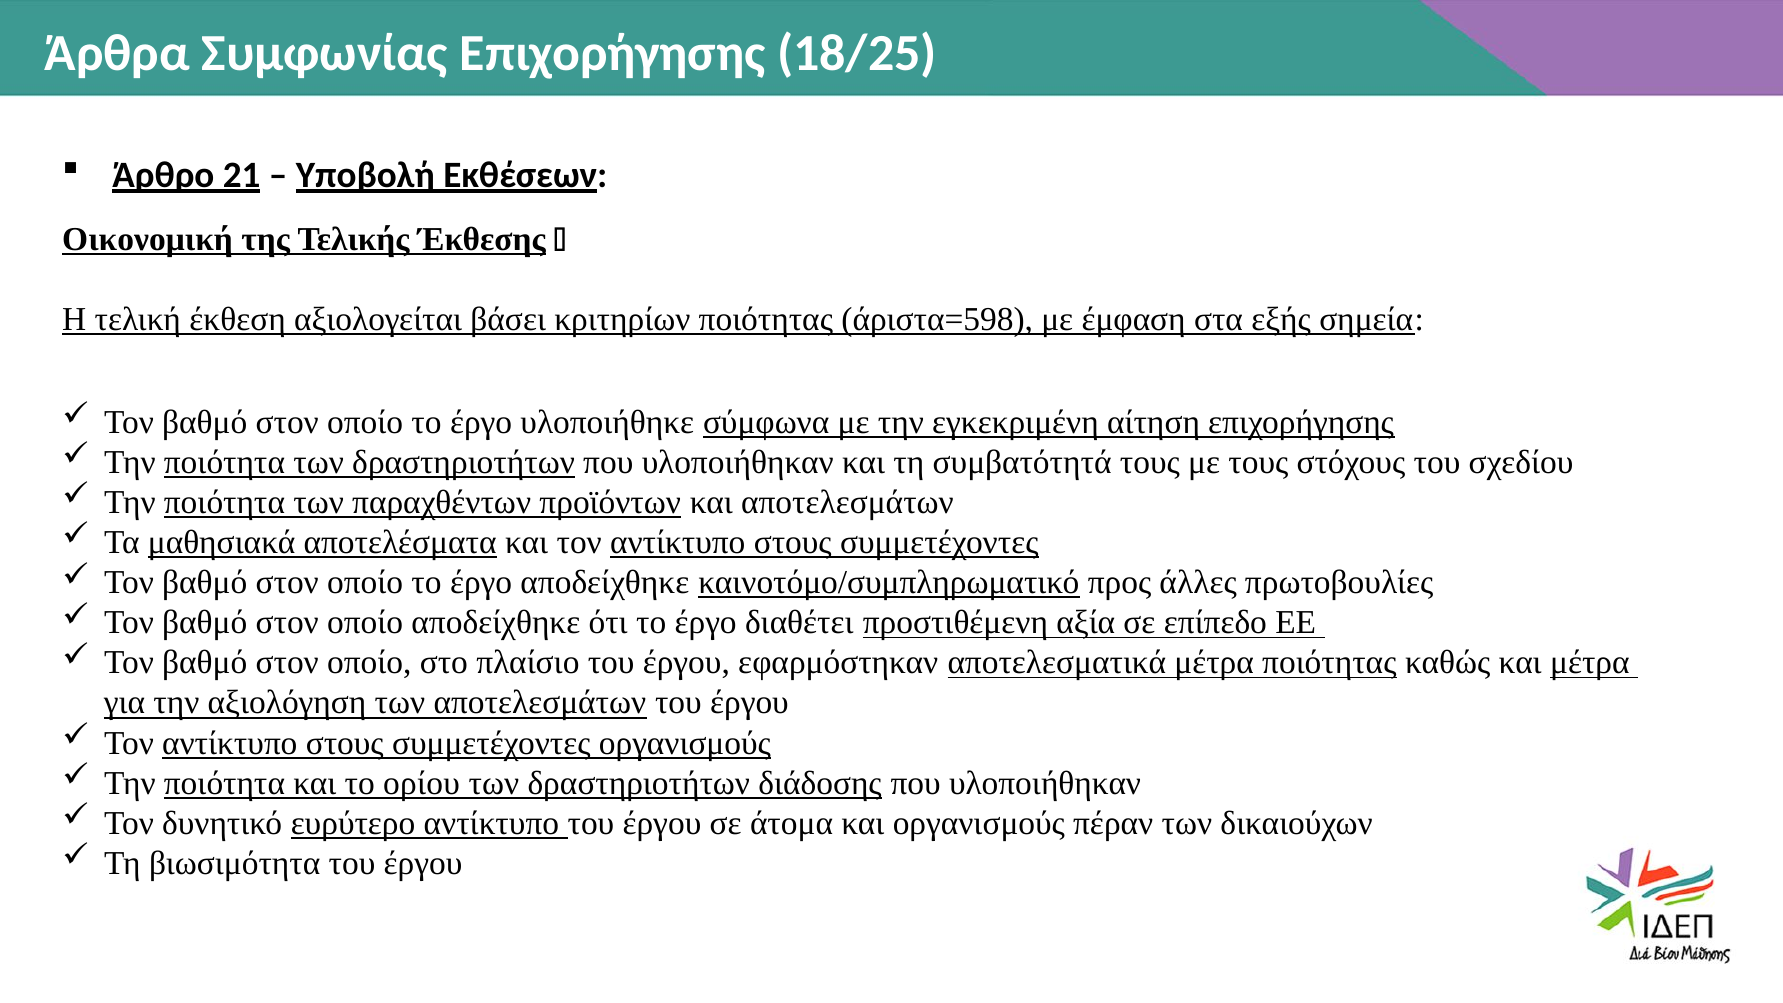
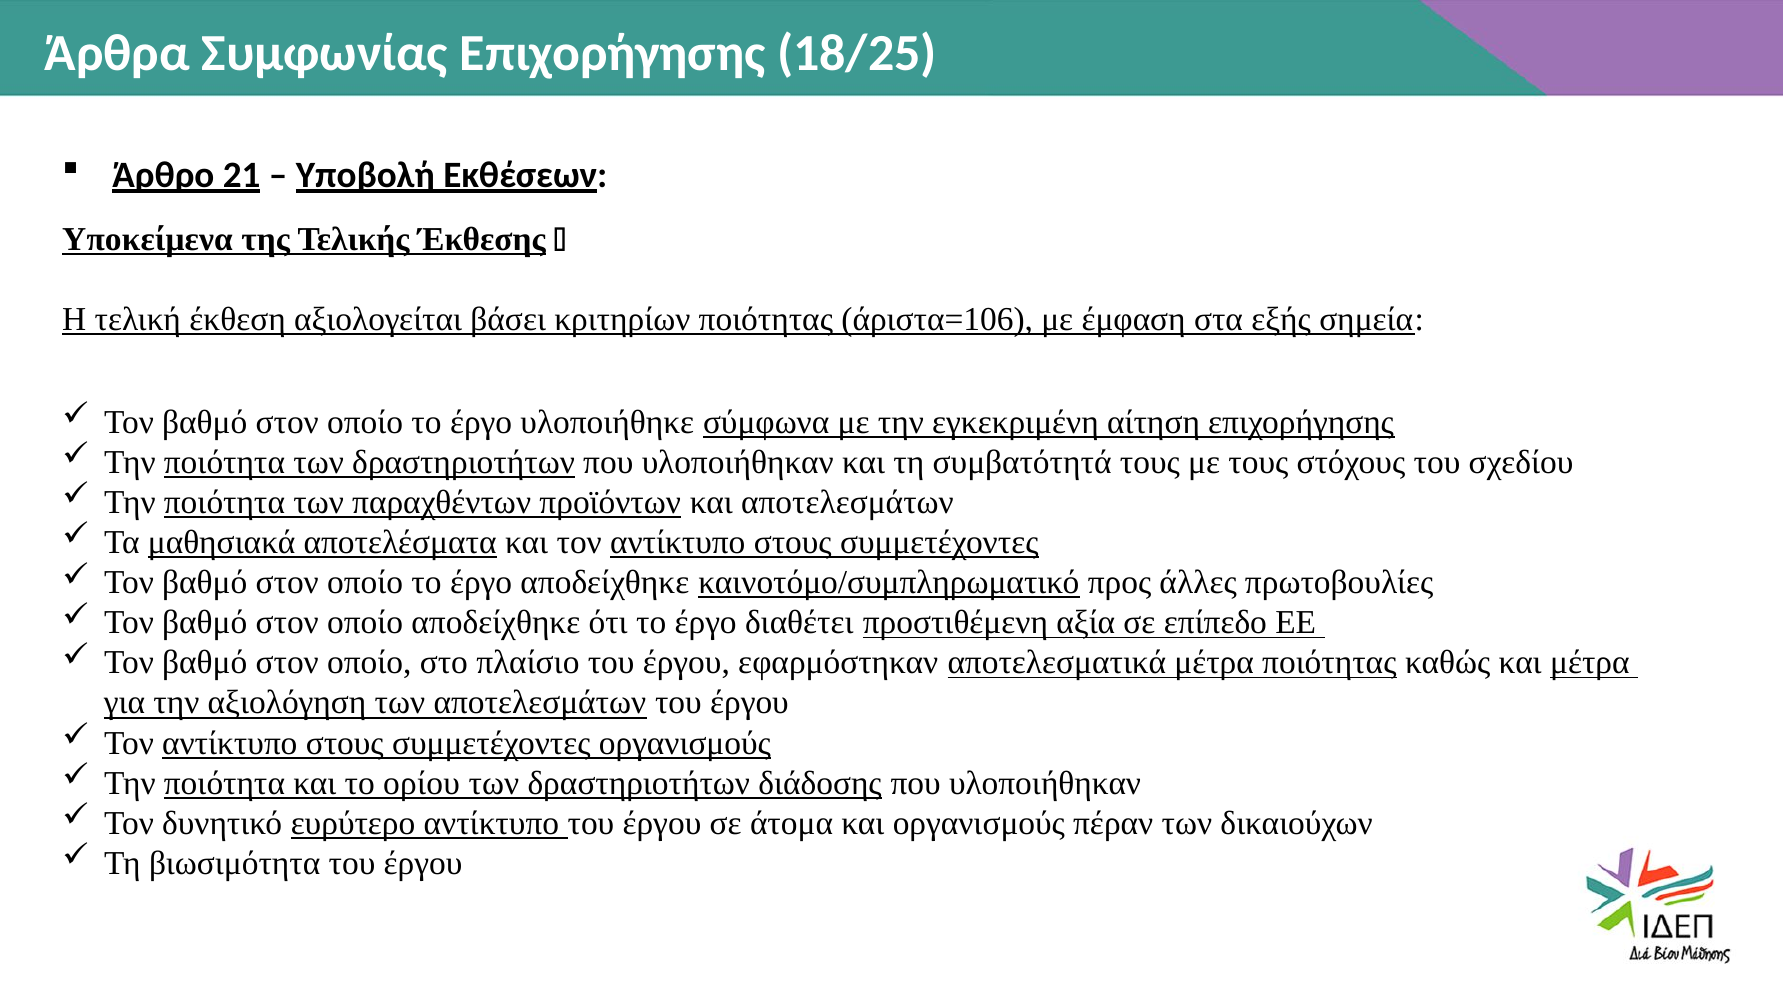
Οικονομική: Οικονομική -> Υποκείμενα (148, 239)
άριστα=598: άριστα=598 -> άριστα=106 (937, 319)
